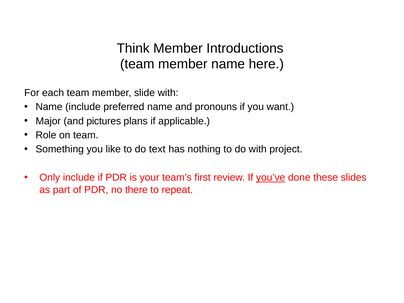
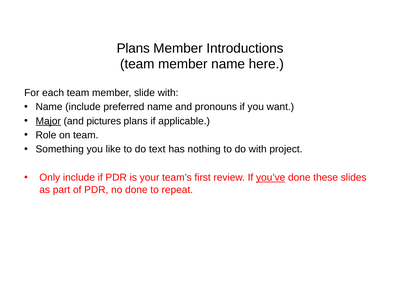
Think: Think -> Plans (133, 48)
Major underline: none -> present (48, 121)
no there: there -> done (136, 190)
